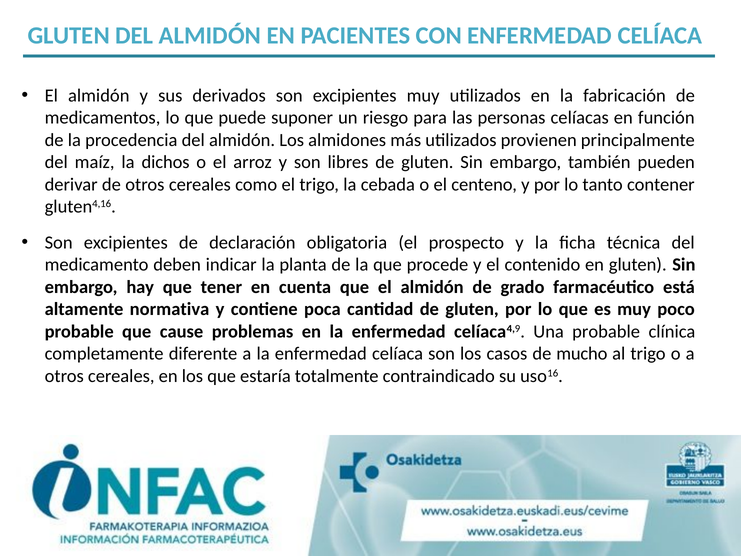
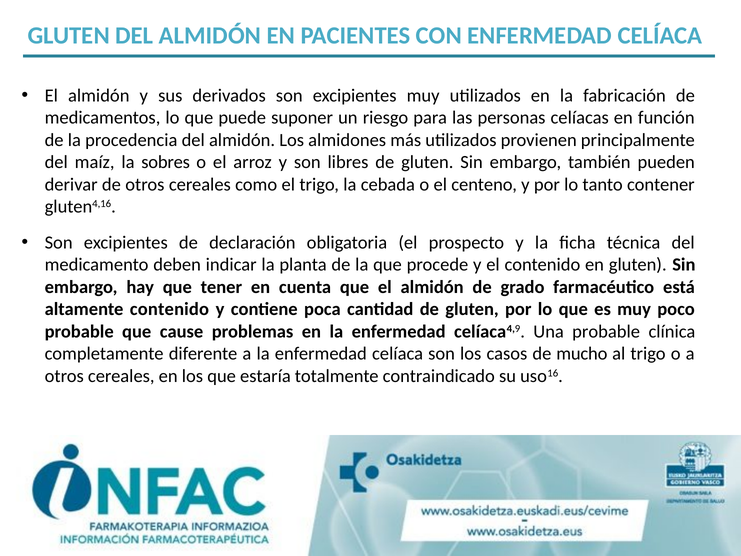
dichos: dichos -> sobres (166, 162)
altamente normativa: normativa -> contenido (169, 309)
